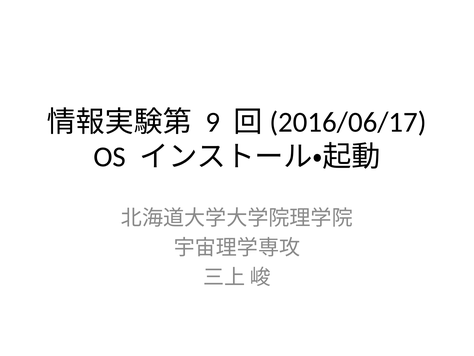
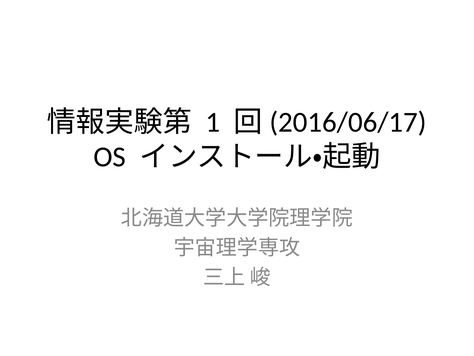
9: 9 -> 1 (213, 122)
